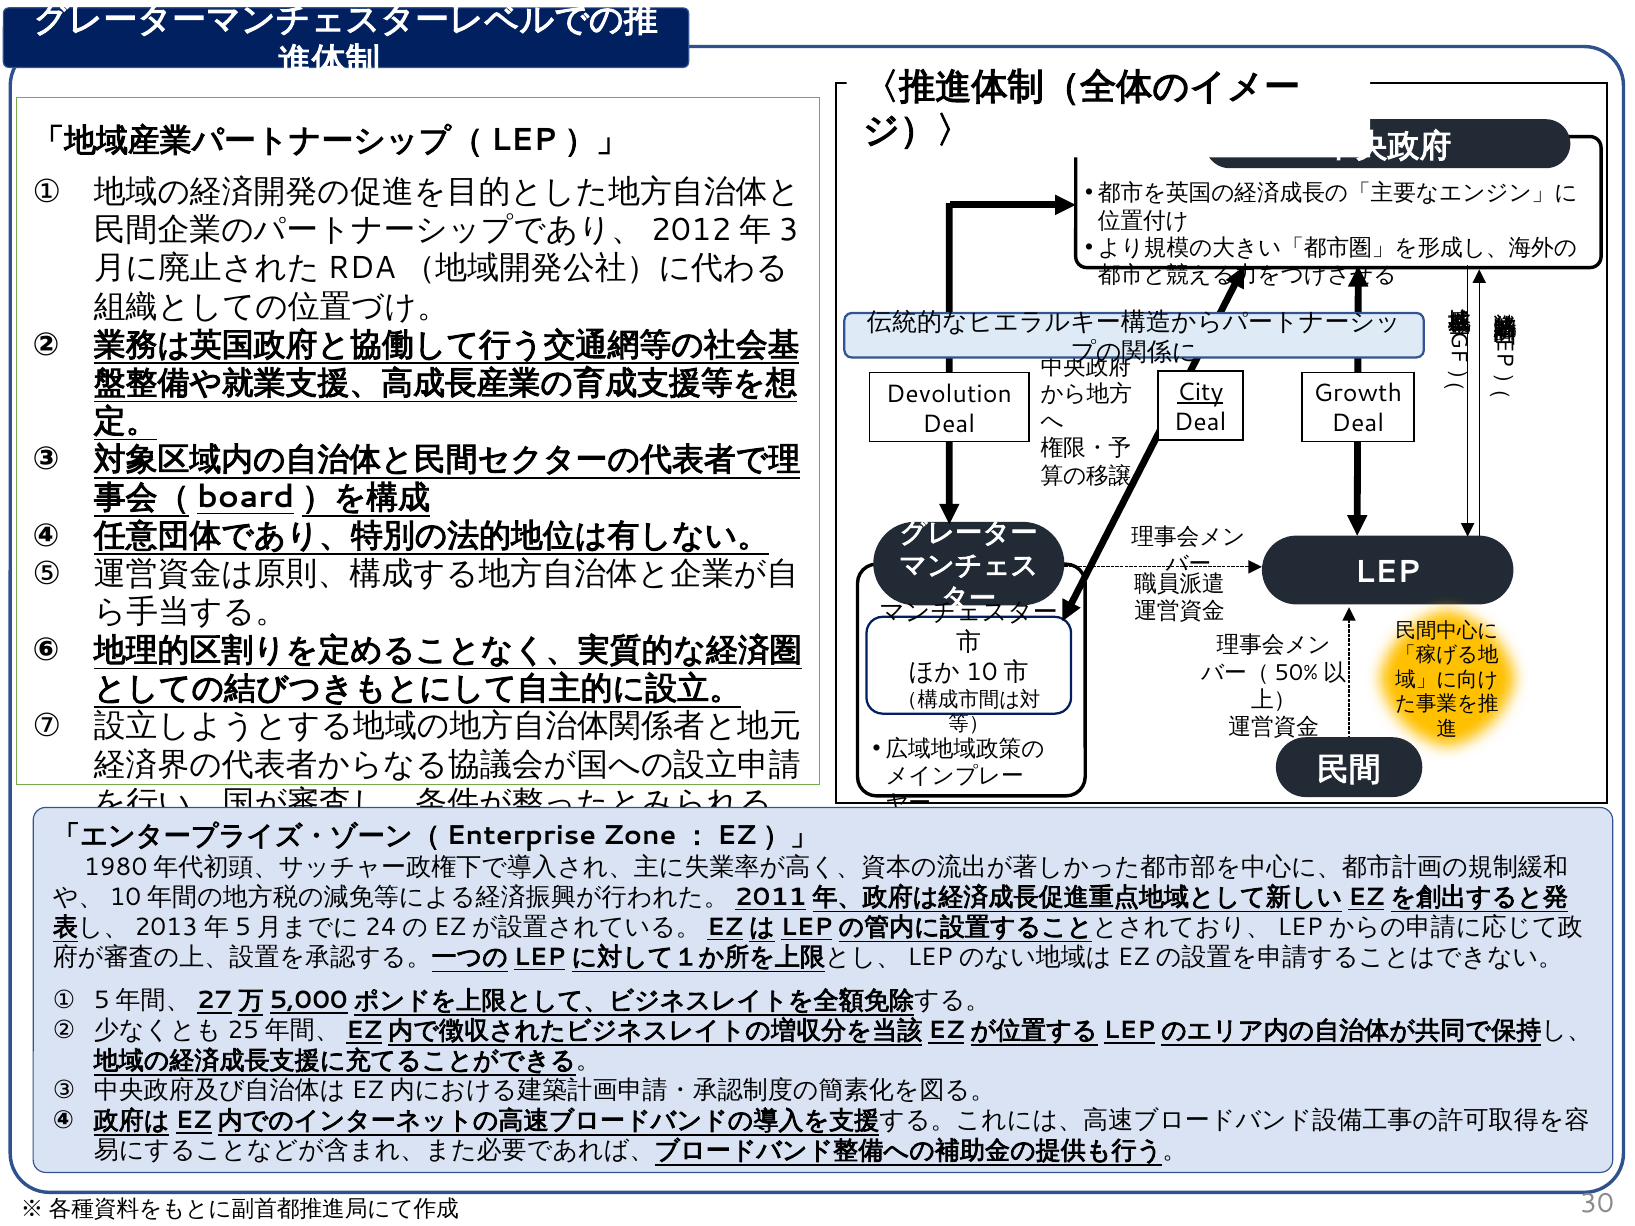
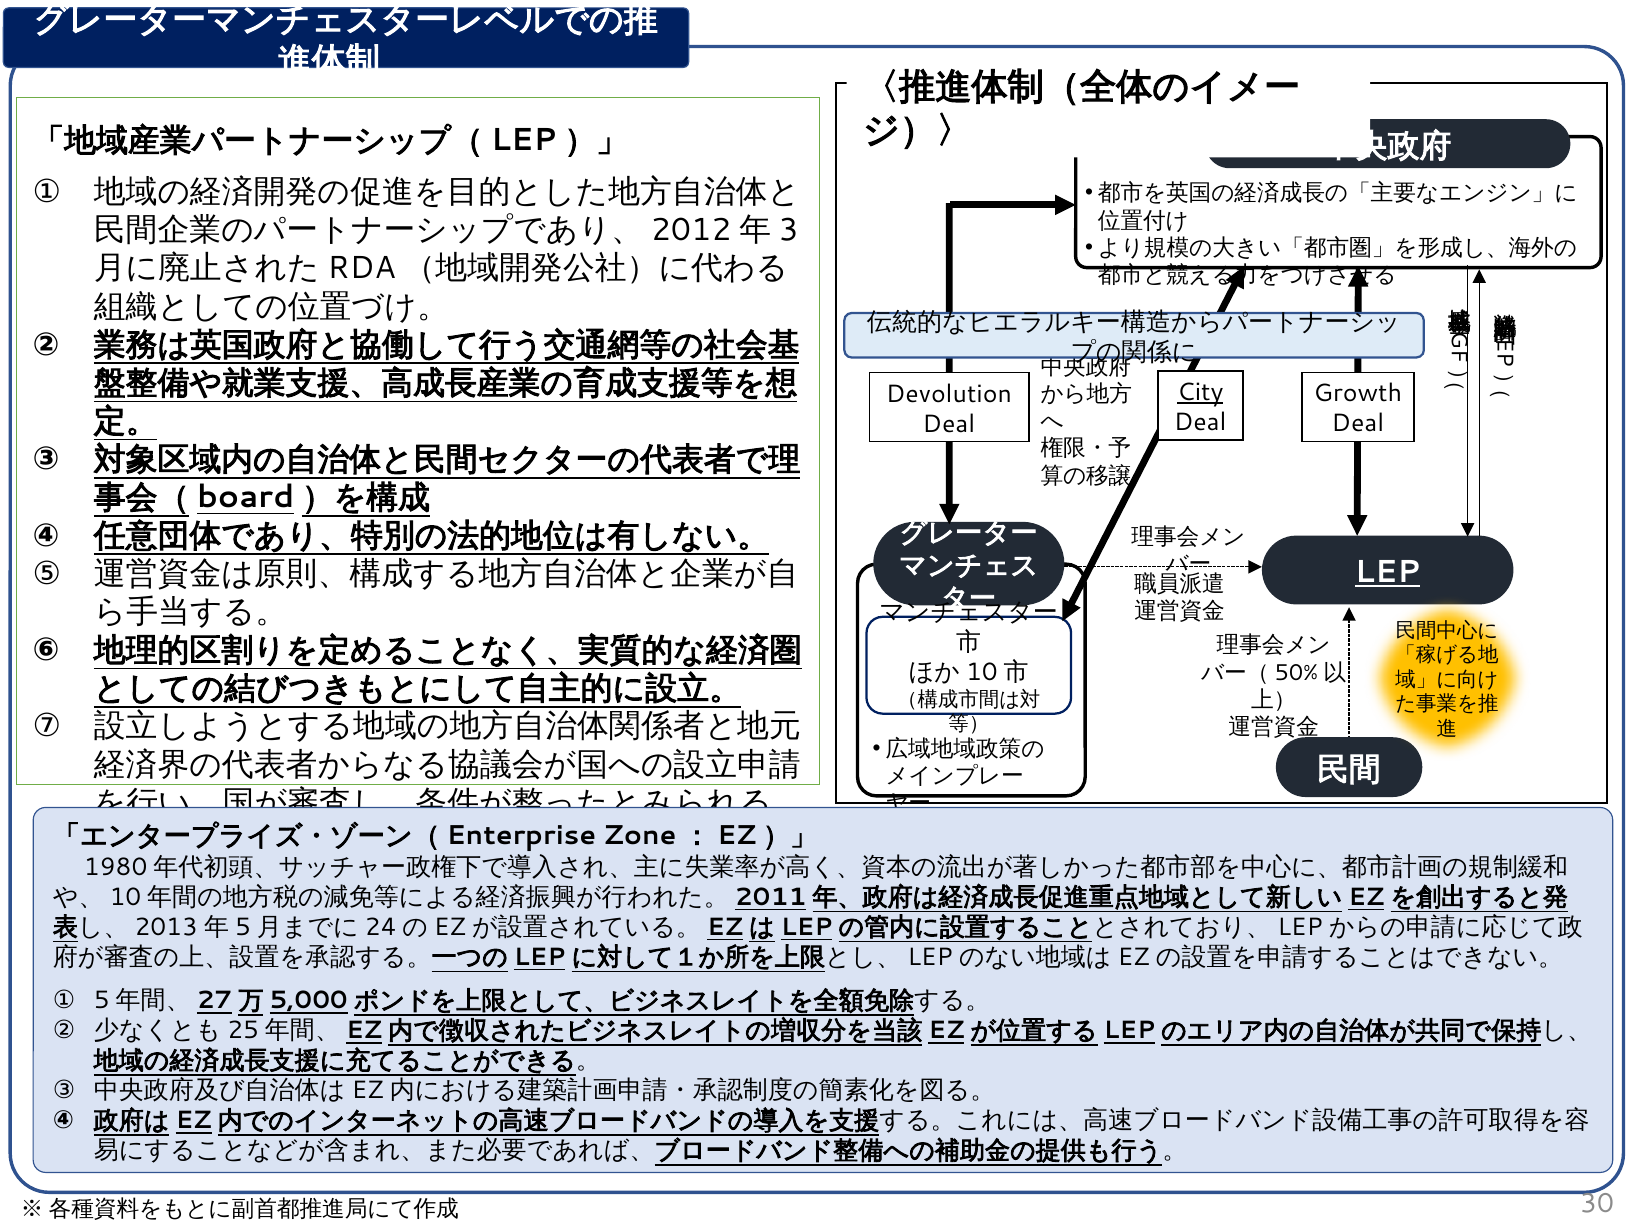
LEP underline: none -> present (1388, 572)
